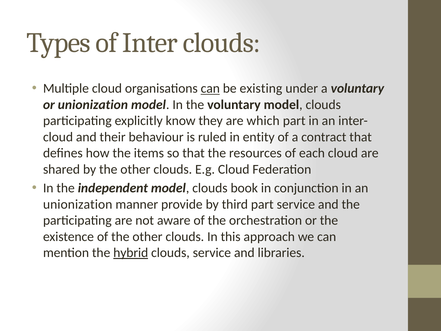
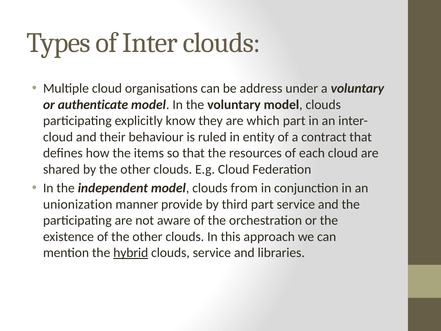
can underline: present -> none (210, 88)
existing: existing -> address (261, 88)
or unionization: unionization -> authenticate (93, 105)
book: book -> from (244, 188)
